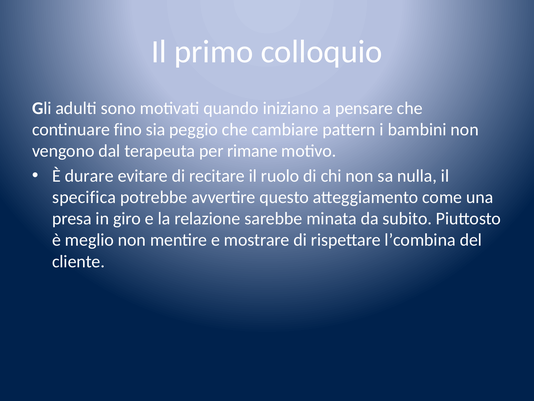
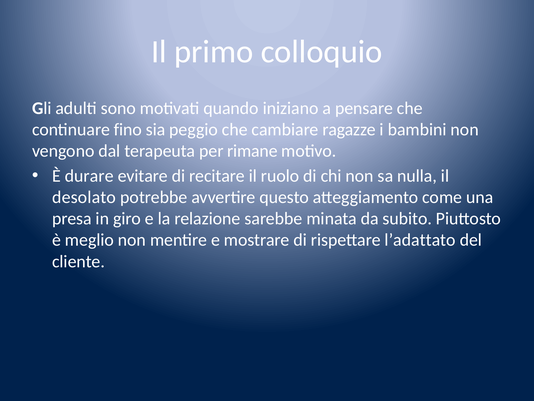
pattern: pattern -> ragazze (349, 129)
specifica: specifica -> desolato (84, 197)
l’combina: l’combina -> l’adattato (420, 240)
